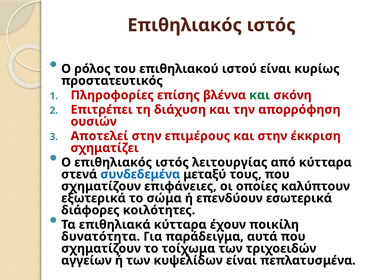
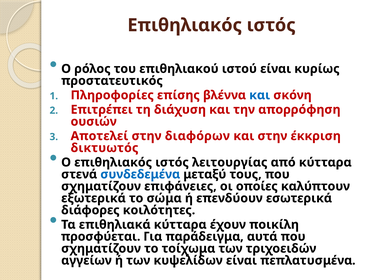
και colour: green -> blue (260, 95)
επιμέρους: επιμέρους -> διαφόρων (197, 136)
σχηματίζει: σχηματίζει -> δικτυωτός (105, 148)
δυνατότητα: δυνατότητα -> προσφύεται (101, 236)
